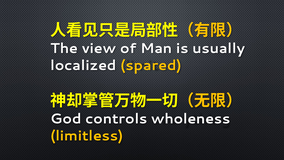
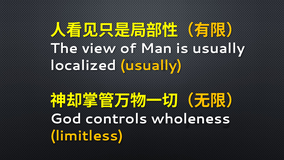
localized spared: spared -> usually (151, 65)
